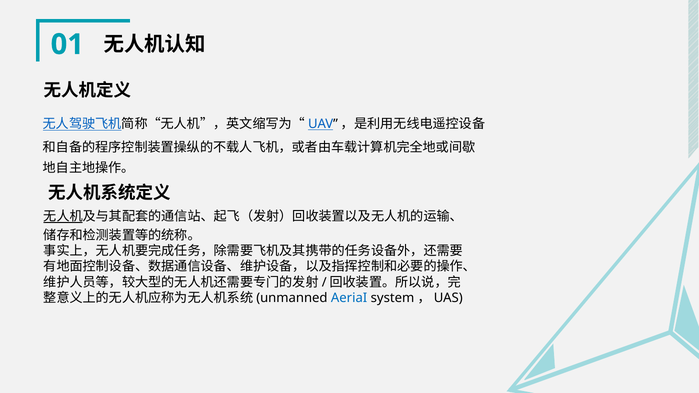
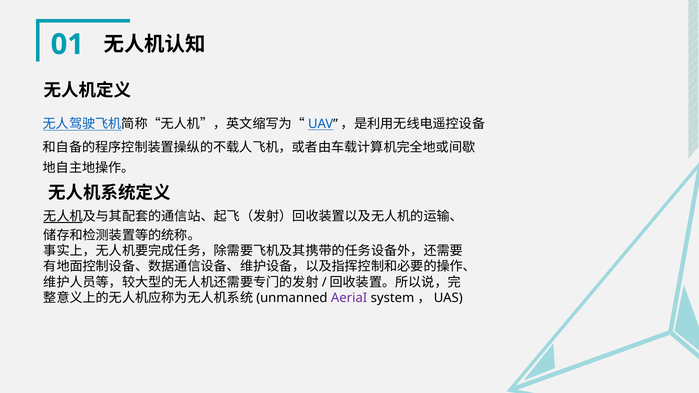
AeriaI colour: blue -> purple (349, 298)
